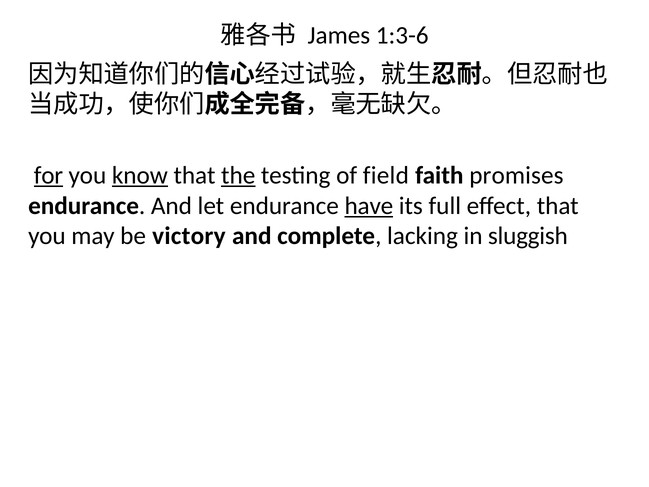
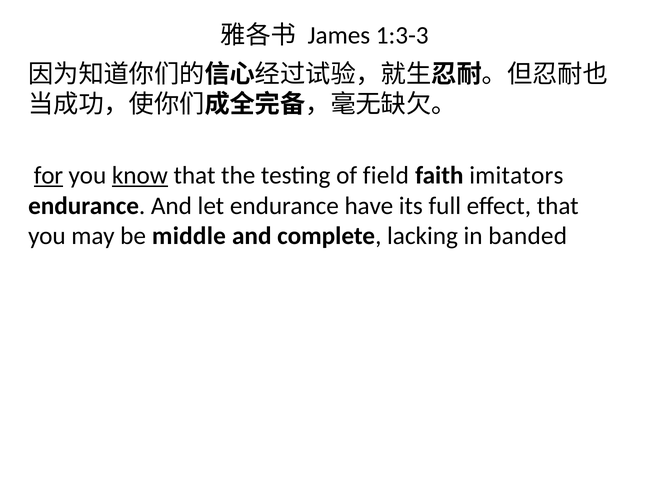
1:3-6: 1:3-6 -> 1:3-3 (402, 35)
the underline: present -> none (238, 175)
promises: promises -> imitators (516, 175)
have underline: present -> none (369, 206)
victory: victory -> middle (189, 236)
sluggish: sluggish -> banded (528, 236)
